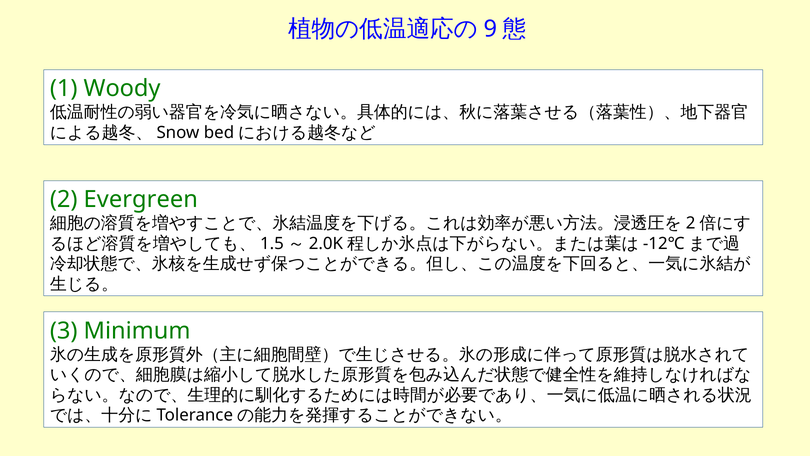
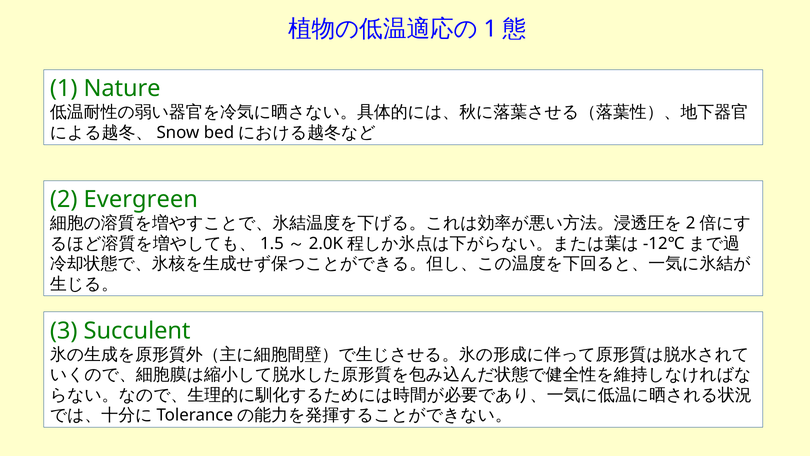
9: 9 -> 1 (490, 29)
Woody: Woody -> Nature (122, 88)
Minimum: Minimum -> Succulent (137, 330)
